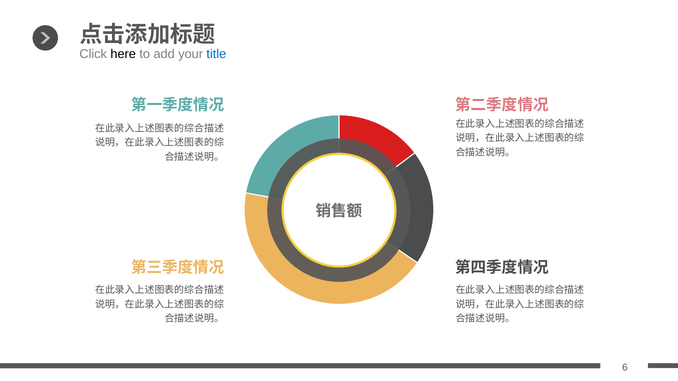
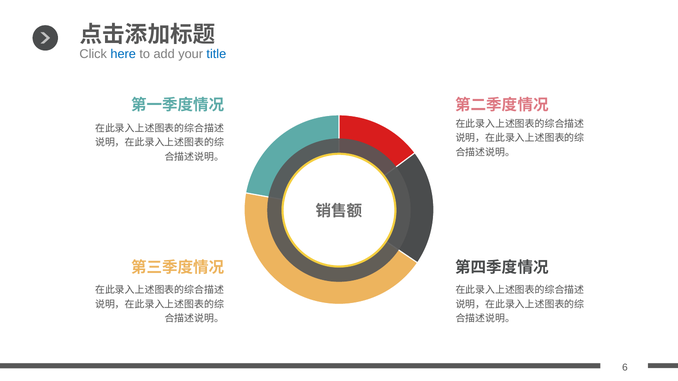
here colour: black -> blue (123, 54)
